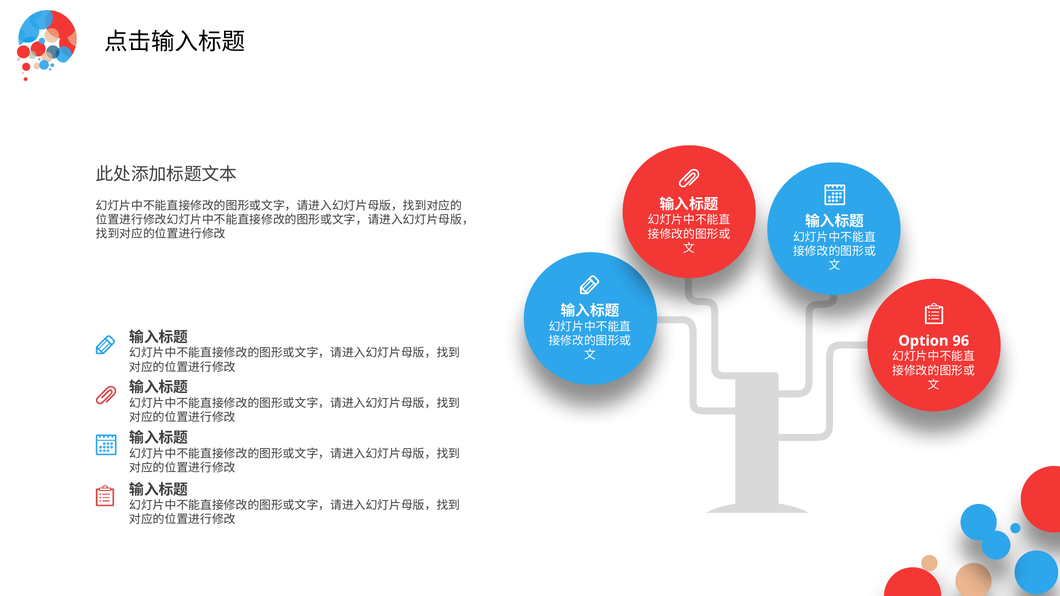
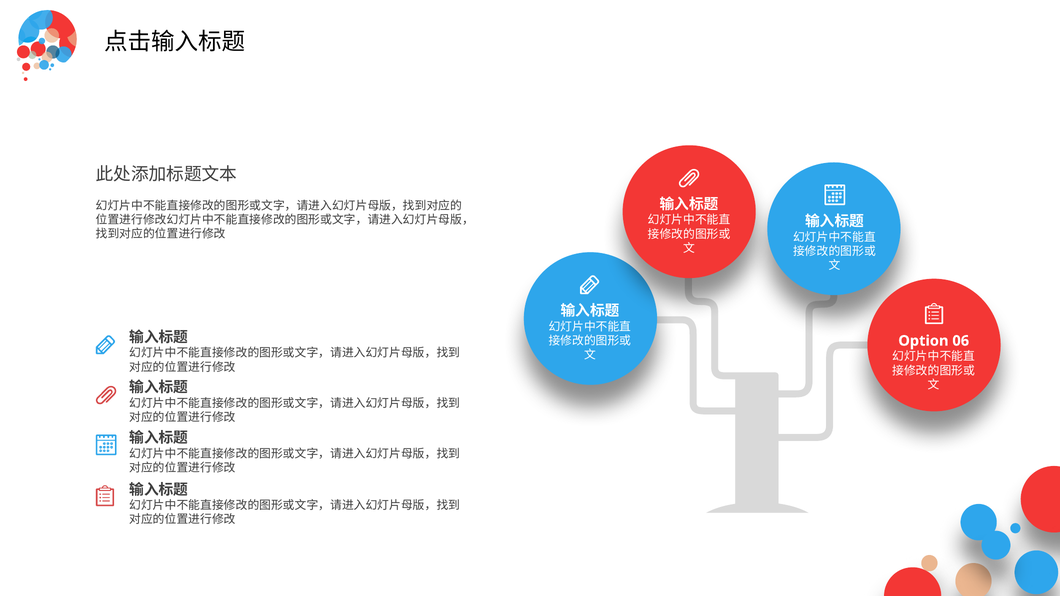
96: 96 -> 06 (961, 341)
